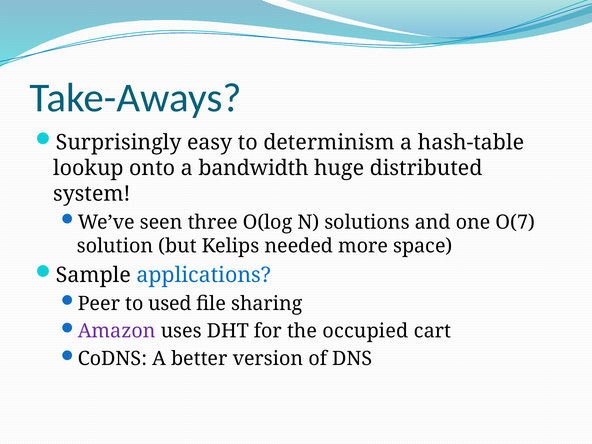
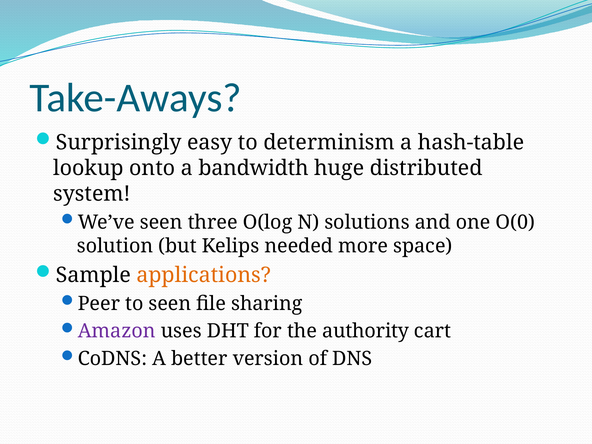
O(7: O(7 -> O(0 (515, 222)
applications colour: blue -> orange (204, 275)
to used: used -> seen (170, 304)
occupied: occupied -> authority (366, 331)
